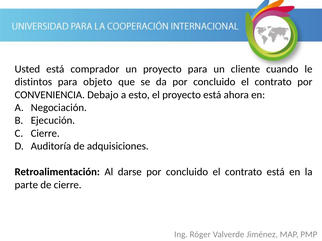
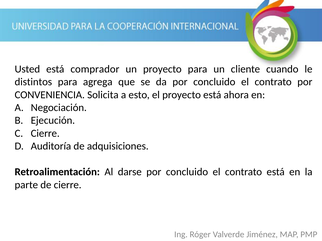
objeto: objeto -> agrega (98, 82)
Debajo: Debajo -> Solicita (103, 95)
